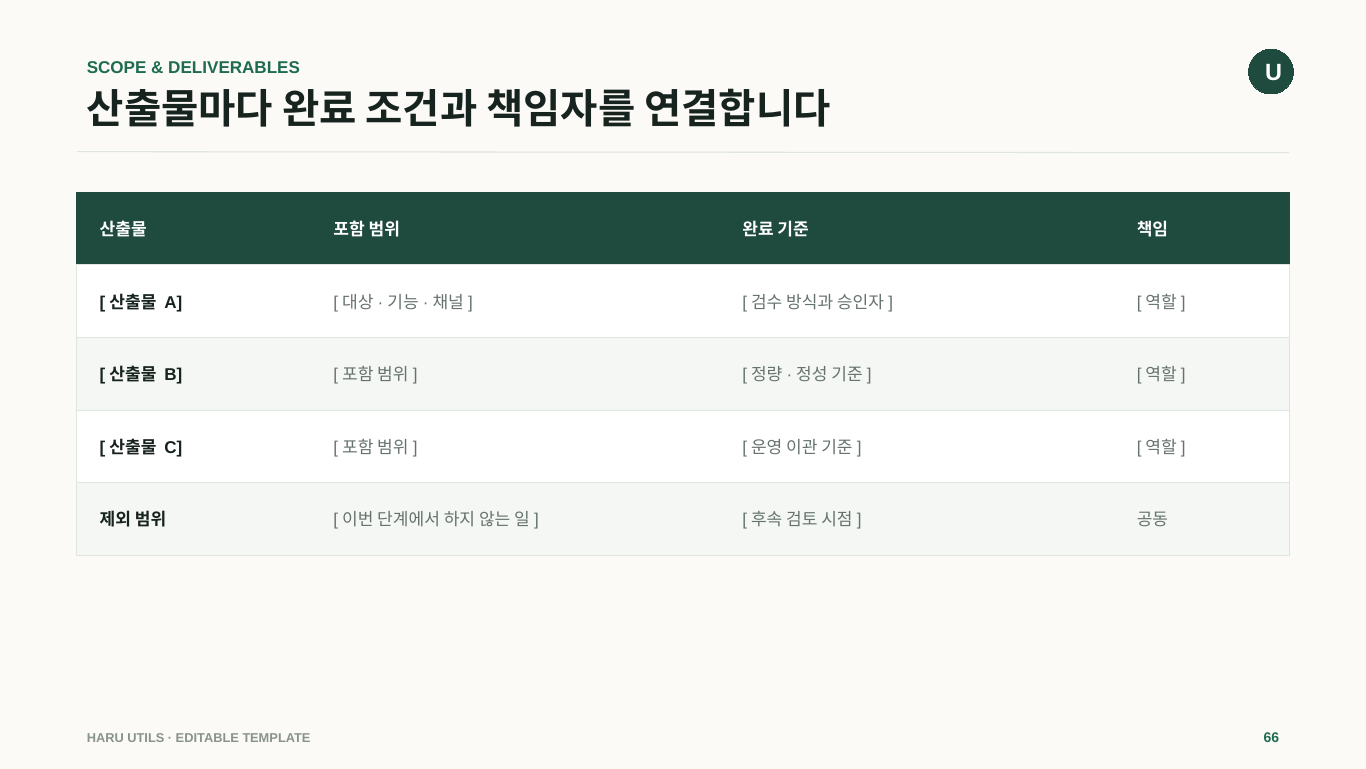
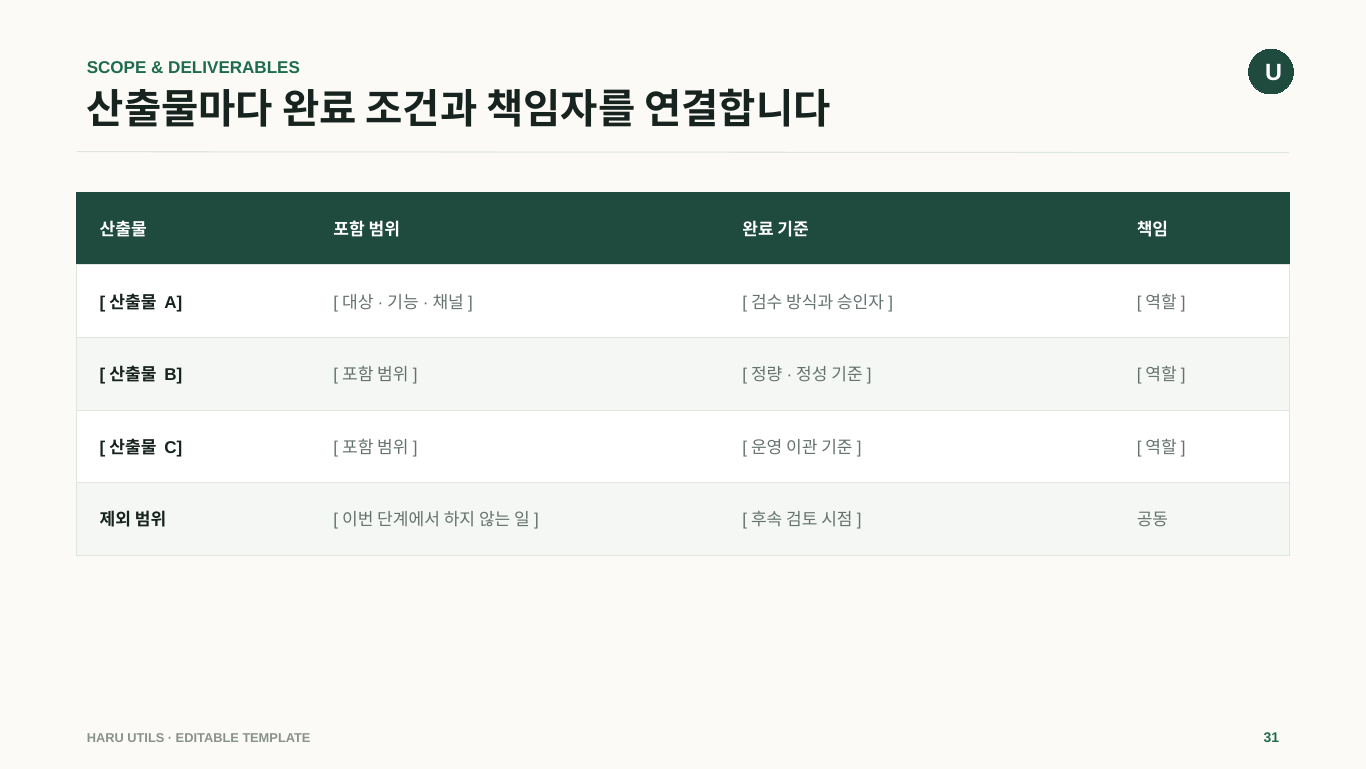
66: 66 -> 31 (1271, 737)
